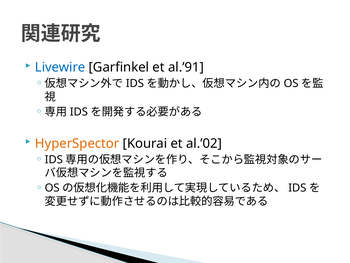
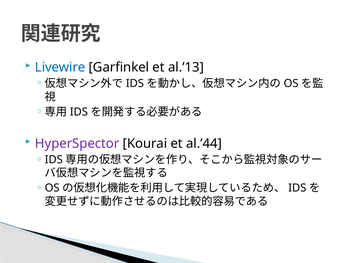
al.’91: al.’91 -> al.’13 (186, 67)
HyperSpector colour: orange -> purple (77, 143)
al.’02: al.’02 -> al.’44 (204, 143)
